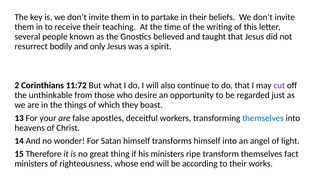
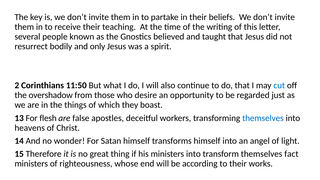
11:72: 11:72 -> 11:50 (76, 86)
cut colour: purple -> blue (279, 86)
unthinkable: unthinkable -> overshadow (51, 95)
your: your -> flesh (48, 118)
ministers ripe: ripe -> into (193, 154)
